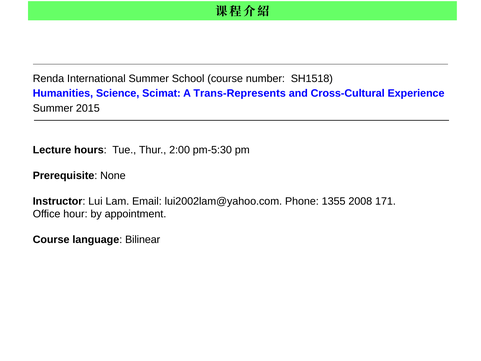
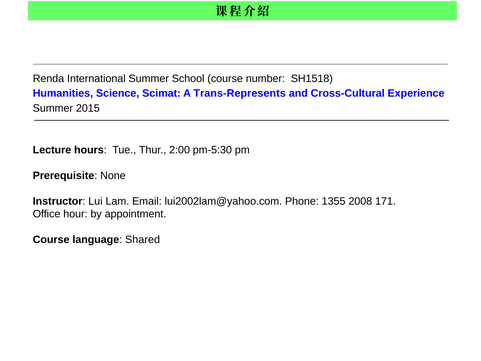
Bilinear: Bilinear -> Shared (143, 240)
